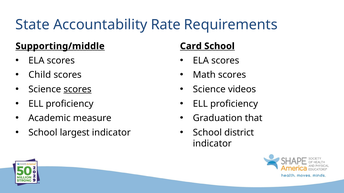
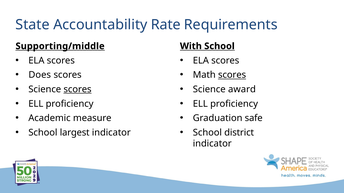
Card: Card -> With (191, 46)
scores underline: none -> present (232, 75)
Child: Child -> Does (40, 75)
videos: videos -> award (242, 90)
that: that -> safe (254, 118)
